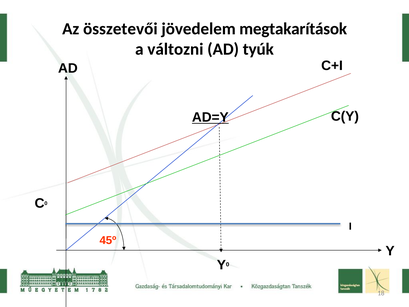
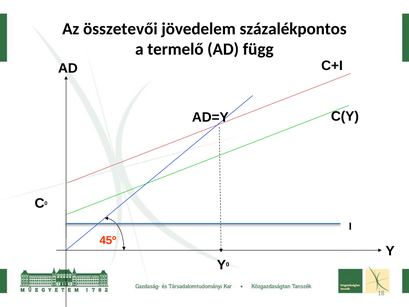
megtakarítások: megtakarítások -> százalékpontos (293, 29)
változni: változni -> termelő (175, 49)
tyúk: tyúk -> függ (258, 49)
AD=Y underline: present -> none (210, 117)
